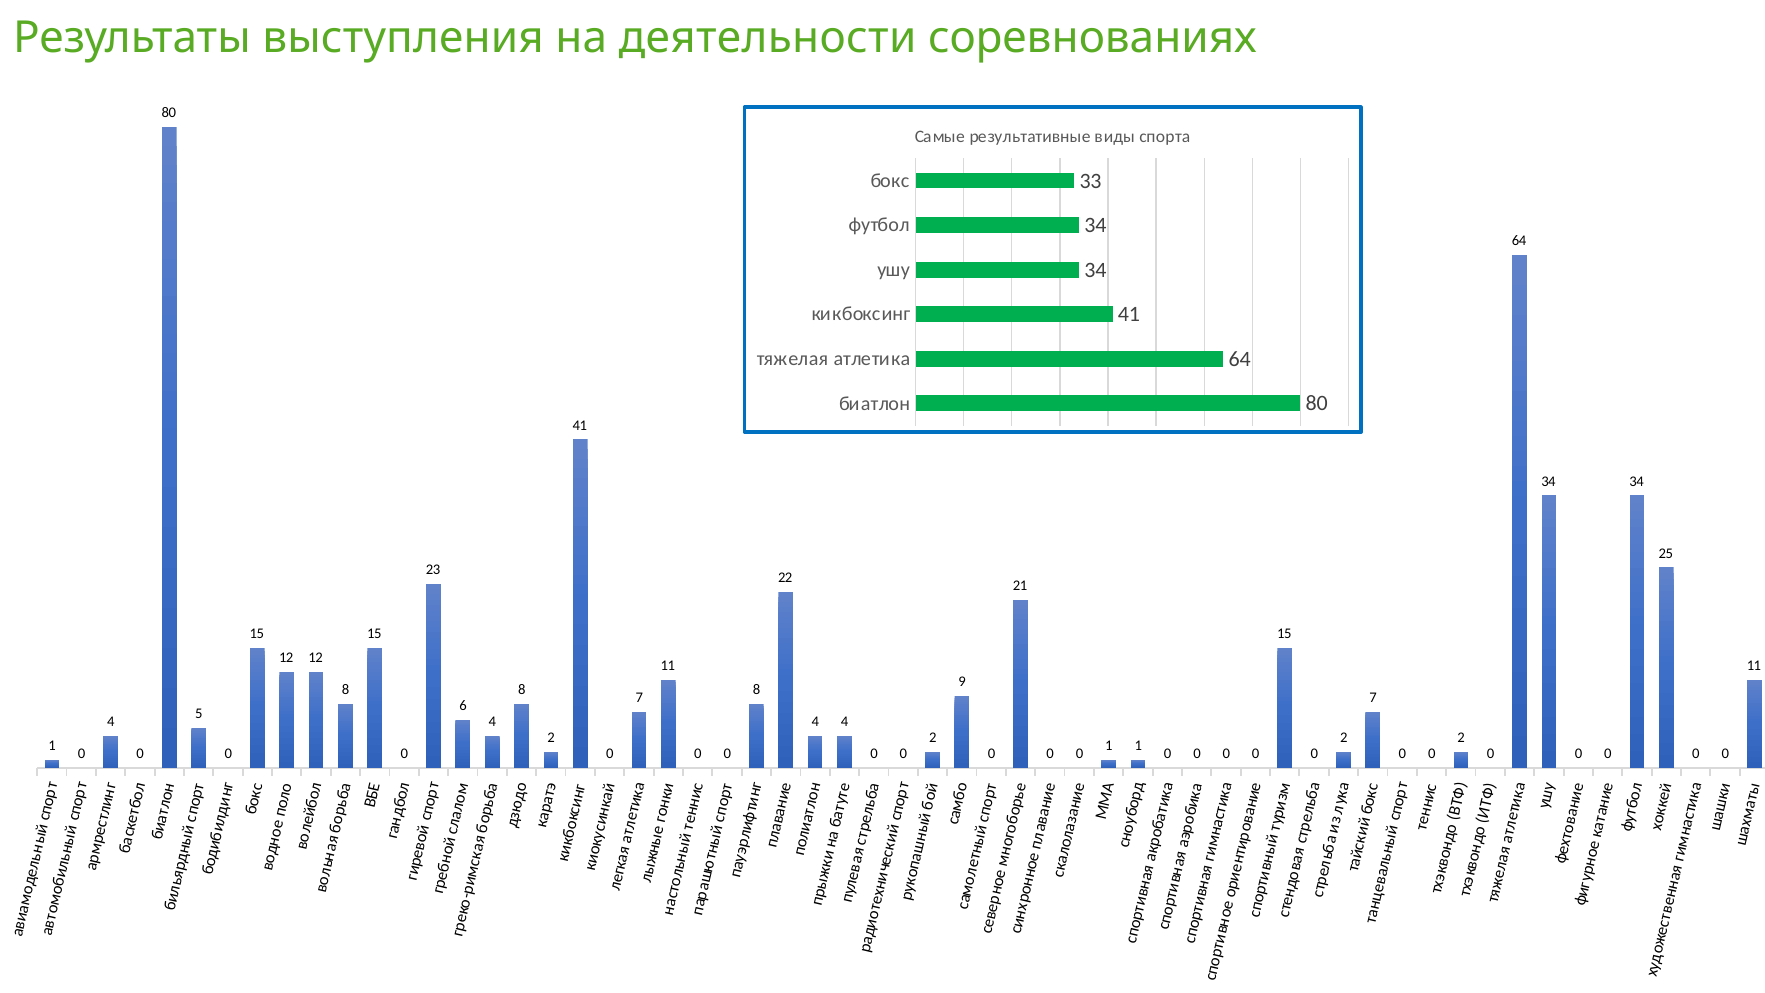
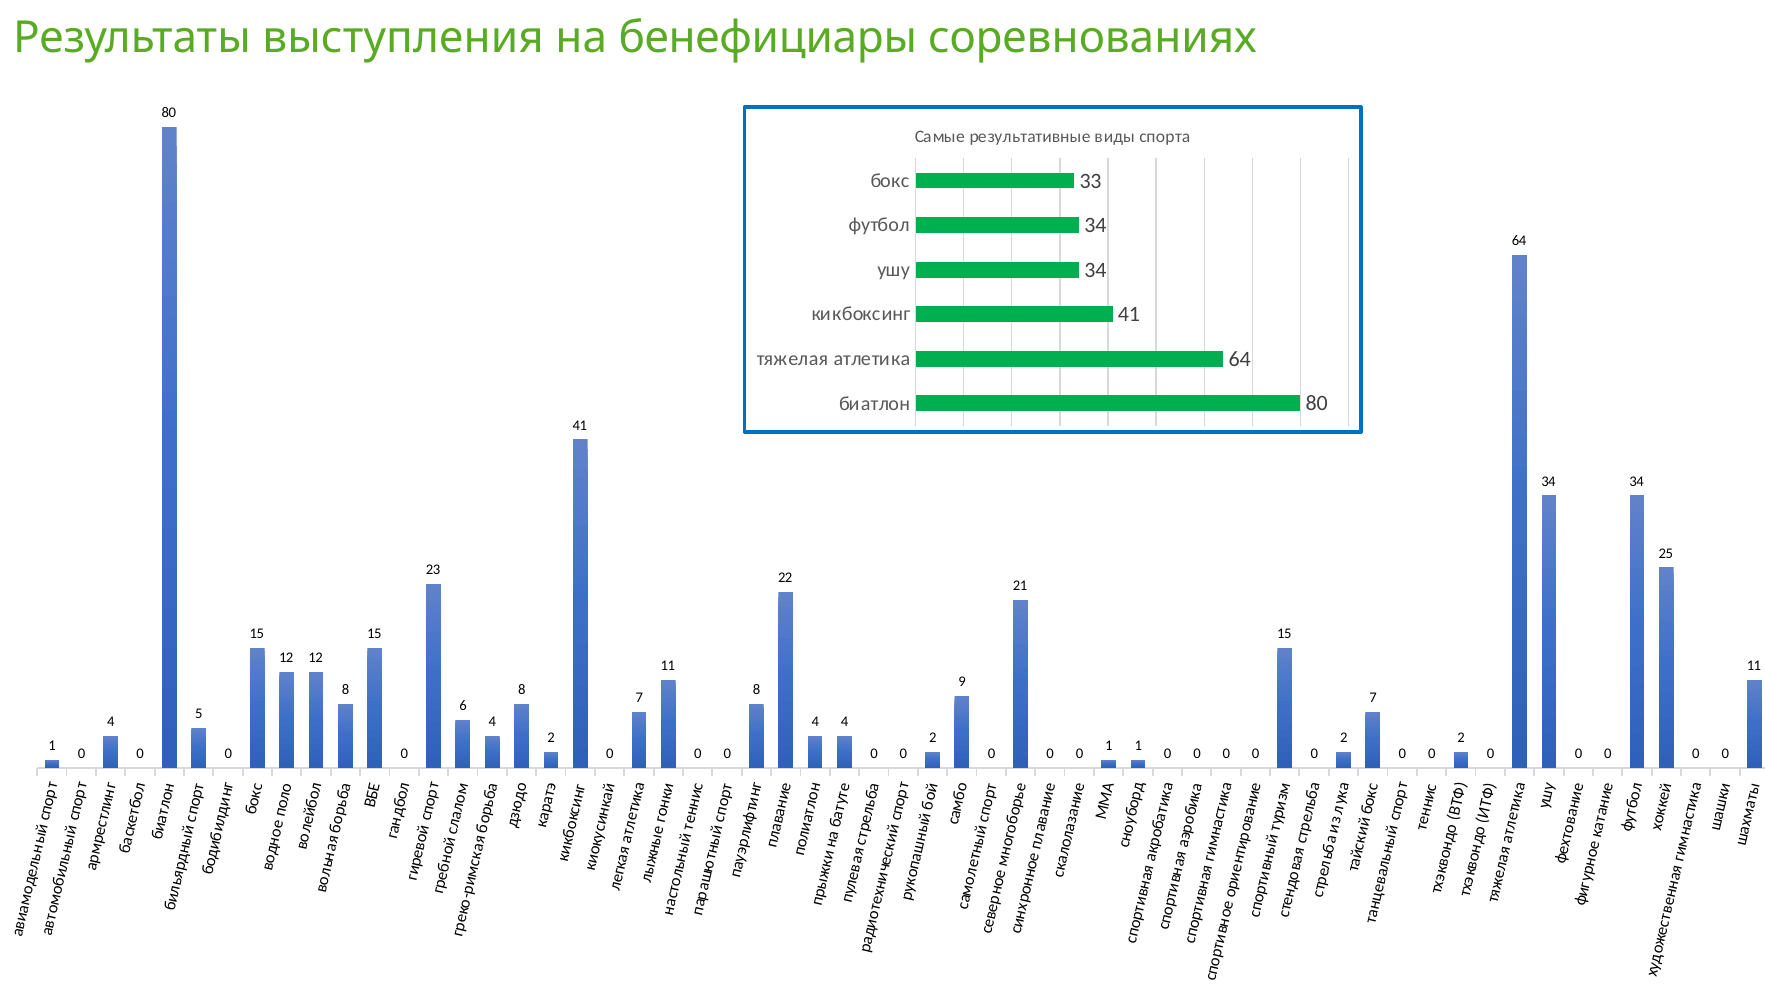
деятельности: деятельности -> бенефициары (768, 38)
